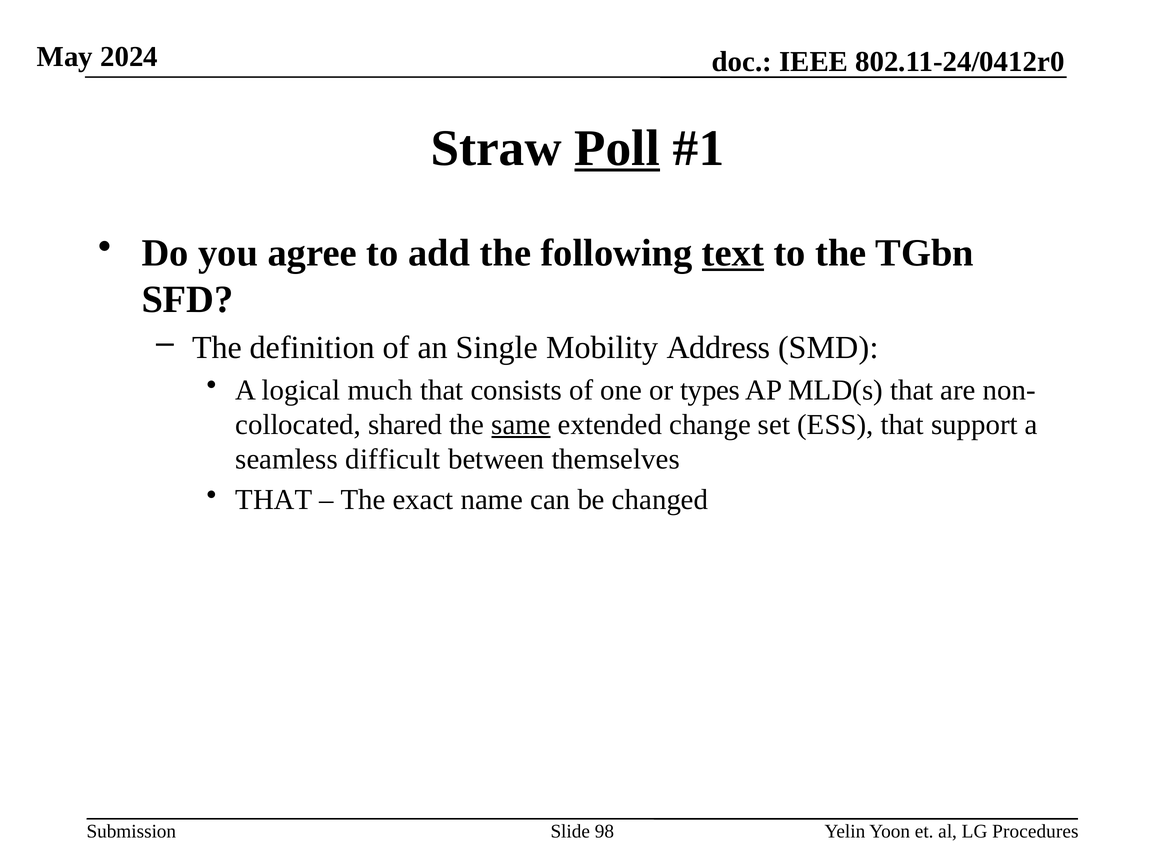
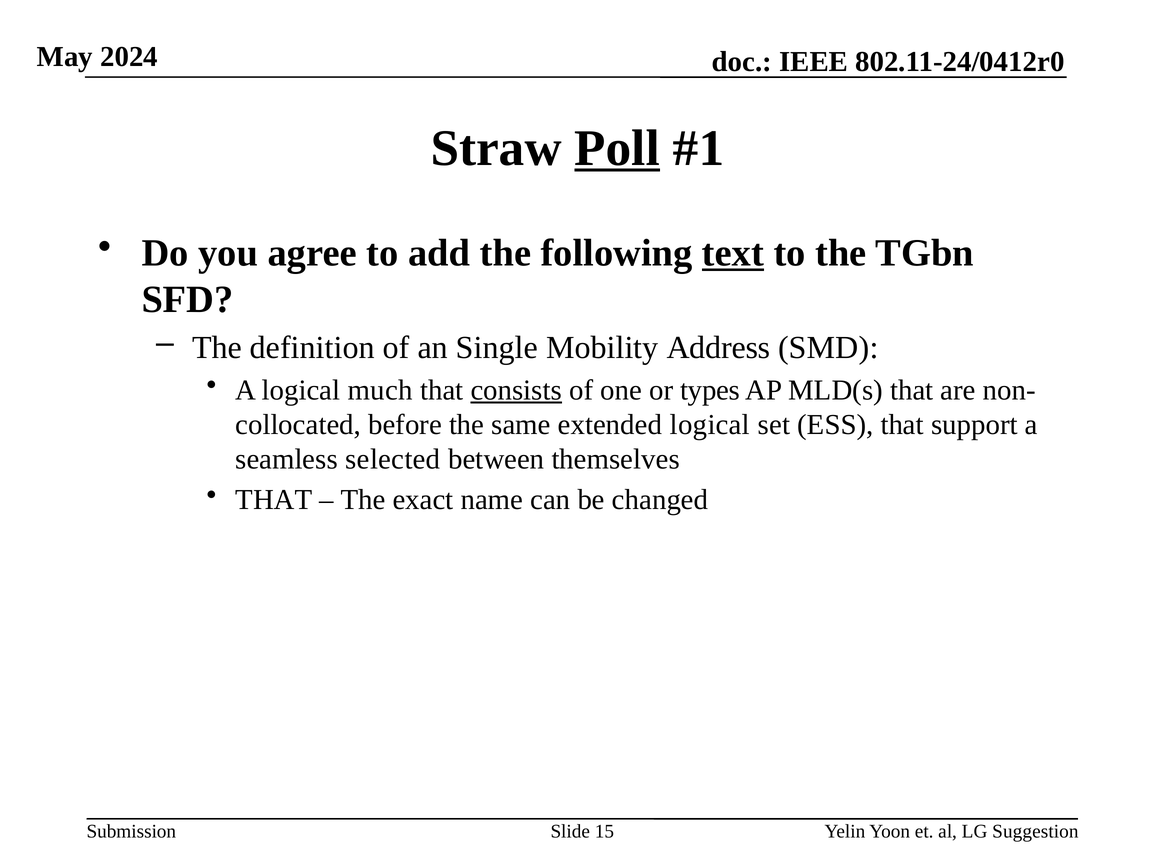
consists underline: none -> present (516, 390)
shared: shared -> before (405, 424)
same underline: present -> none (521, 424)
extended change: change -> logical (710, 424)
difficult: difficult -> selected (393, 459)
98: 98 -> 15 (604, 831)
Procedures: Procedures -> Suggestion (1035, 831)
